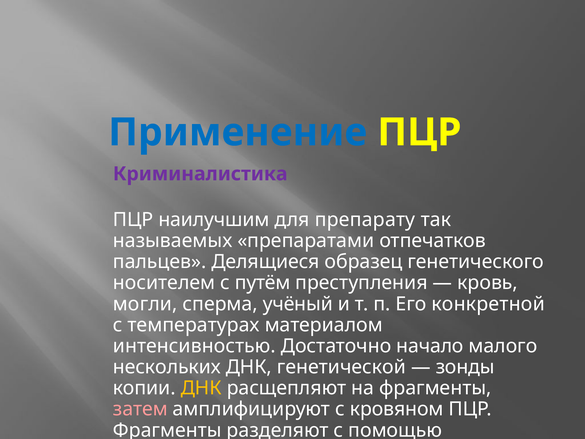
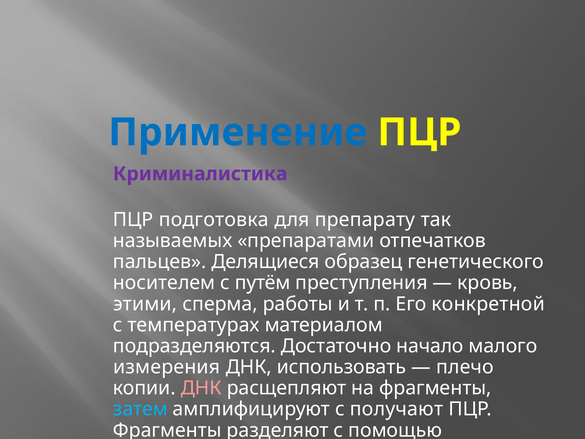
наилучшим: наилучшим -> подготовка (214, 220)
могли: могли -> этими (145, 304)
учёный: учёный -> работы (298, 304)
интенсивностью: интенсивностью -> подразделяются (194, 346)
нескольких: нескольких -> измерения (167, 367)
генетической: генетической -> использовать (341, 367)
зонды: зонды -> плечо (465, 367)
ДНК colour: yellow -> pink (201, 388)
затем colour: pink -> light blue (140, 409)
кровяном: кровяном -> получают (397, 409)
